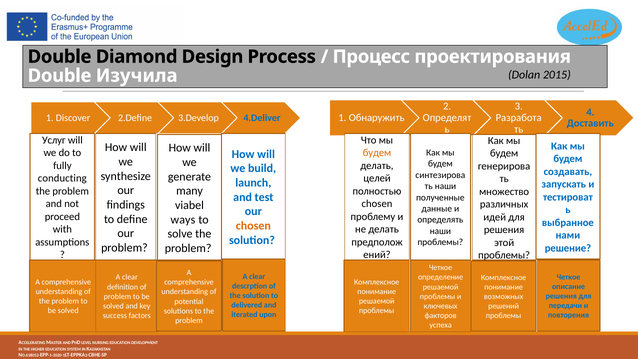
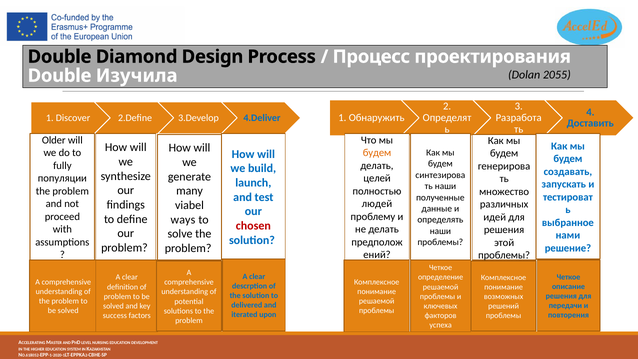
2015: 2015 -> 2055 (557, 75)
Услуг: Услуг -> Older (54, 140)
conducting: conducting -> популяции (62, 178)
chosen: chosen -> людей (377, 204)
chosen colour: orange -> red (253, 226)
